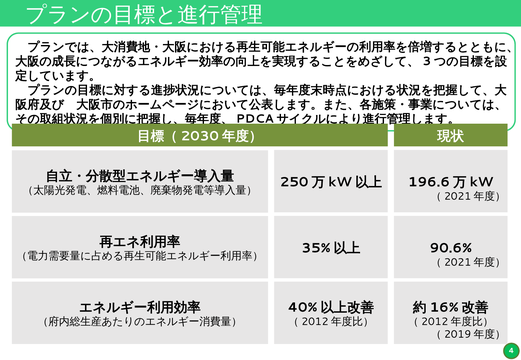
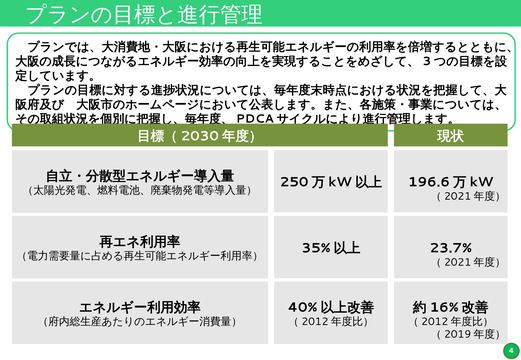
90.6%: 90.6% -> 23.7% (451, 248)
